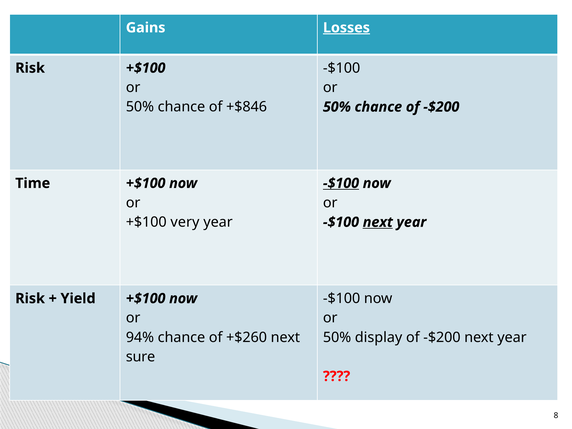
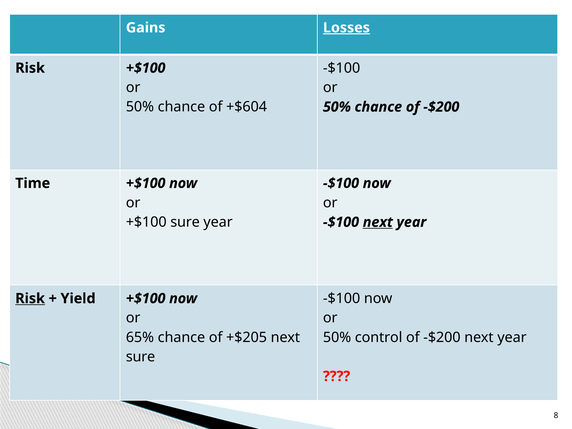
+$846: +$846 -> +$604 (247, 107)
-$100 underline: present -> none (341, 183)
+$100 very: very -> sure (185, 222)
Risk underline: none -> present (30, 298)
94%: 94% -> 65% (140, 337)
+$260: +$260 -> +$205 (247, 337)
display: display -> control (379, 337)
